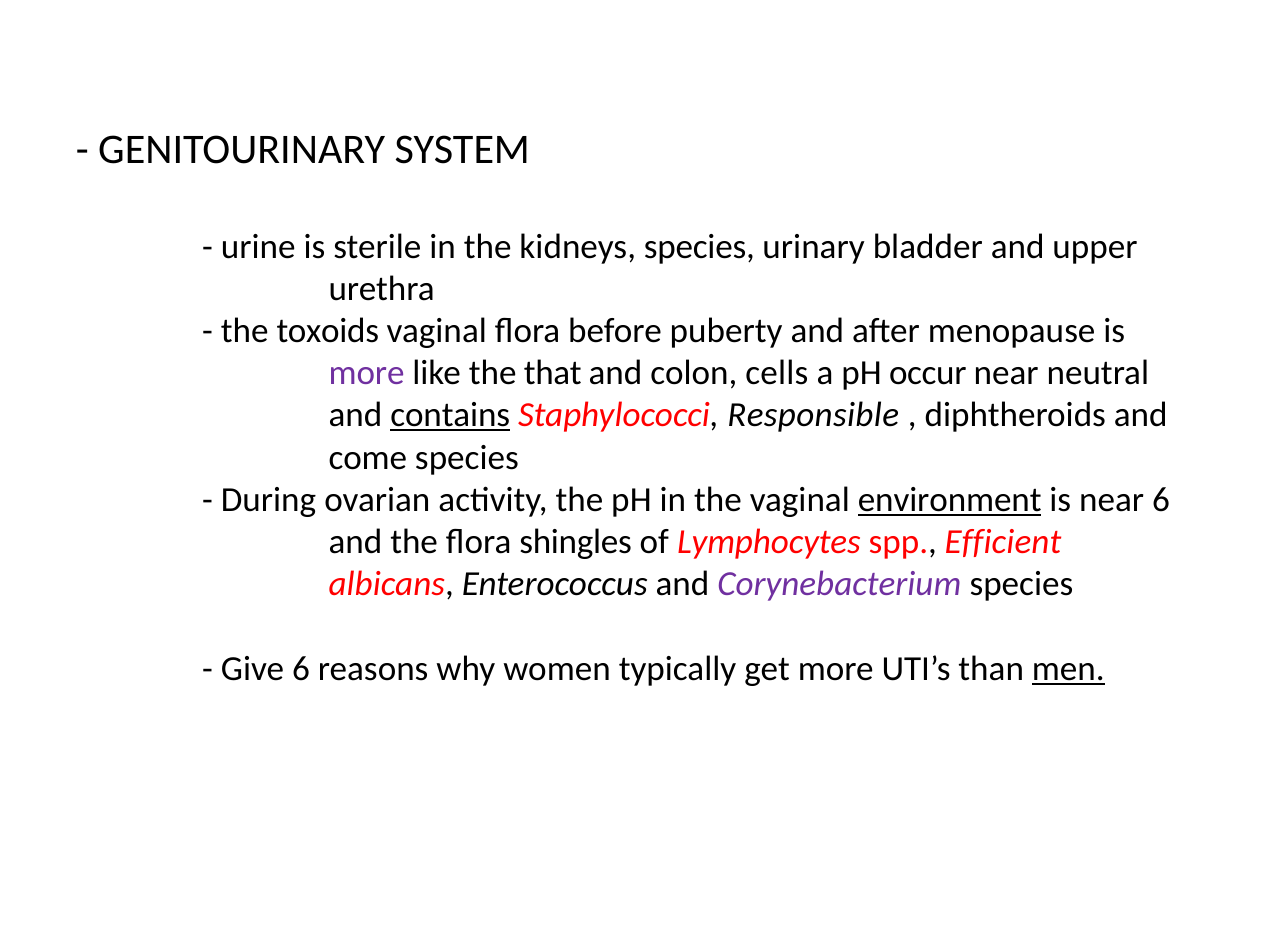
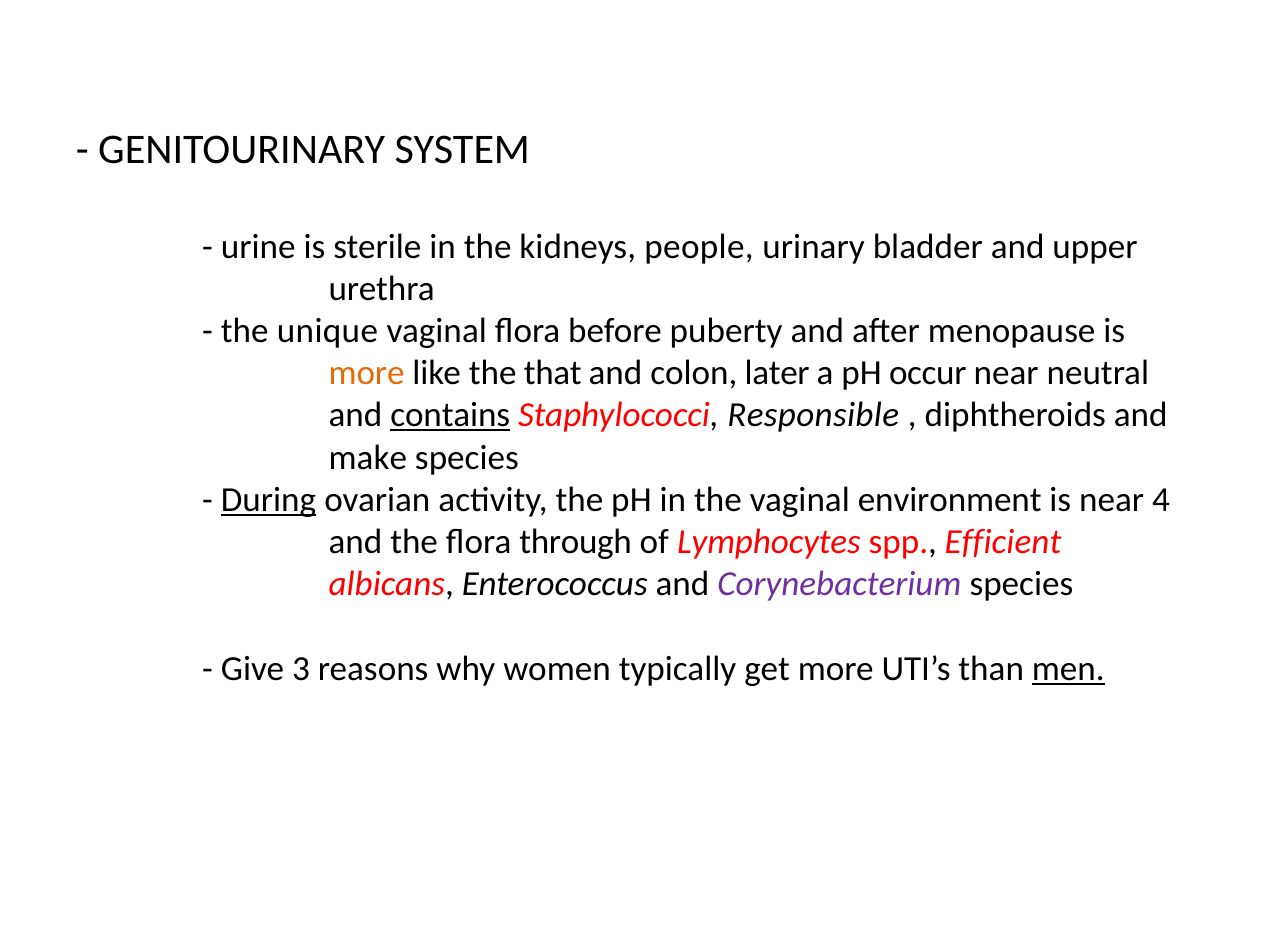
kidneys species: species -> people (699, 247)
toxoids: toxoids -> unique (327, 331)
more colour: purple -> orange (367, 373)
cells: cells -> later (777, 373)
come: come -> make (368, 458)
During underline: none -> present (269, 500)
environment underline: present -> none (950, 500)
near 6: 6 -> 4 (1161, 500)
shingles: shingles -> through (576, 542)
Give 6: 6 -> 3 (301, 669)
